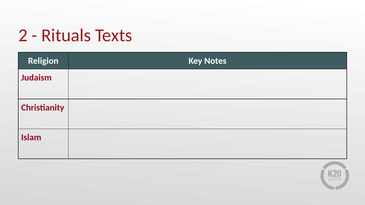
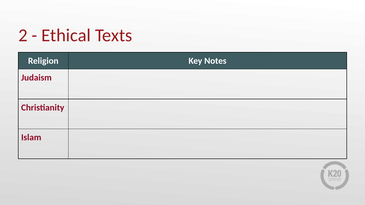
Rituals: Rituals -> Ethical (66, 36)
